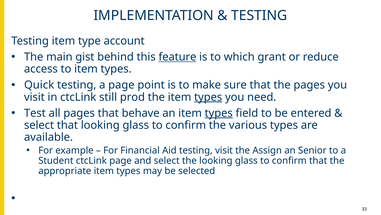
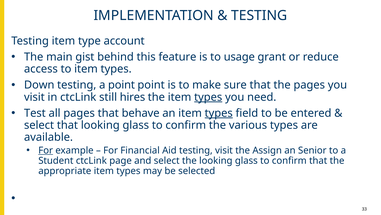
feature underline: present -> none (177, 57)
which: which -> usage (239, 57)
Quick: Quick -> Down (39, 85)
a page: page -> point (121, 85)
prod: prod -> hires (132, 97)
For underline: none -> present (46, 150)
